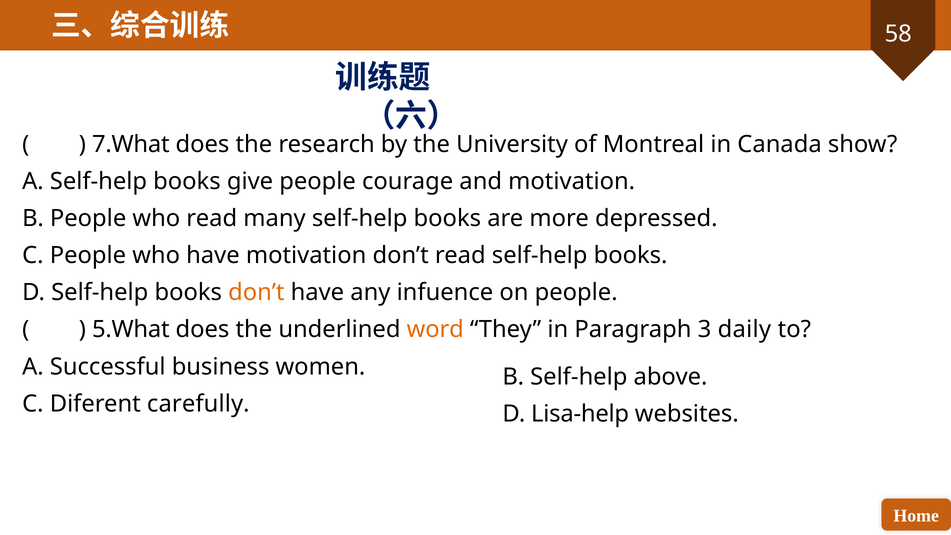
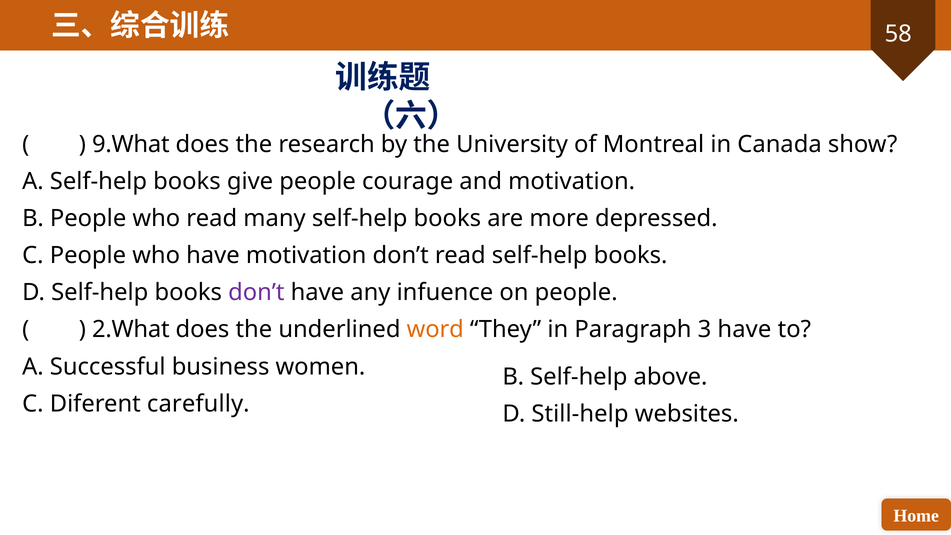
7.What: 7.What -> 9.What (131, 144)
don’t colour: orange -> purple (256, 293)
5.What: 5.What -> 2.What (131, 330)
3 daily: daily -> have (744, 330)
Lisa-help: Lisa-help -> Still-help (580, 414)
